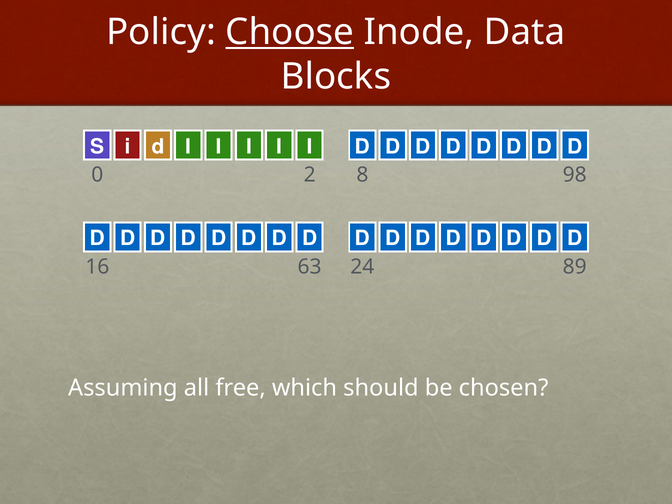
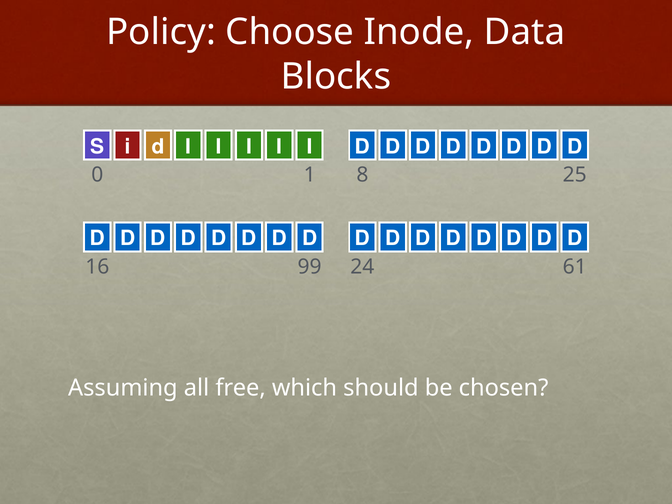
Choose underline: present -> none (290, 32)
2: 2 -> 1 (310, 175)
98: 98 -> 25 (575, 175)
63: 63 -> 99 (310, 267)
89: 89 -> 61 (575, 267)
